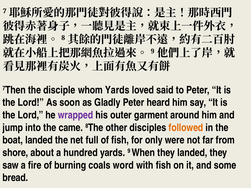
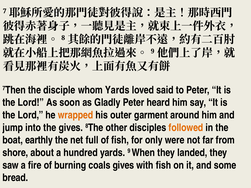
wrapped colour: purple -> orange (76, 115)
the came: came -> gives (71, 128)
boat landed: landed -> earthly (39, 140)
coals word: word -> gives (123, 165)
